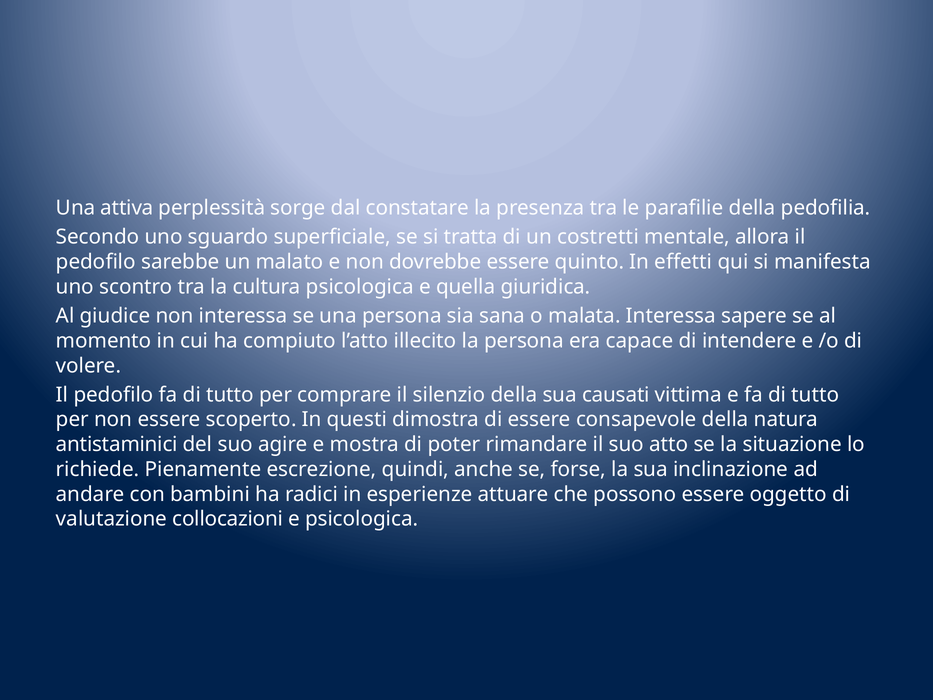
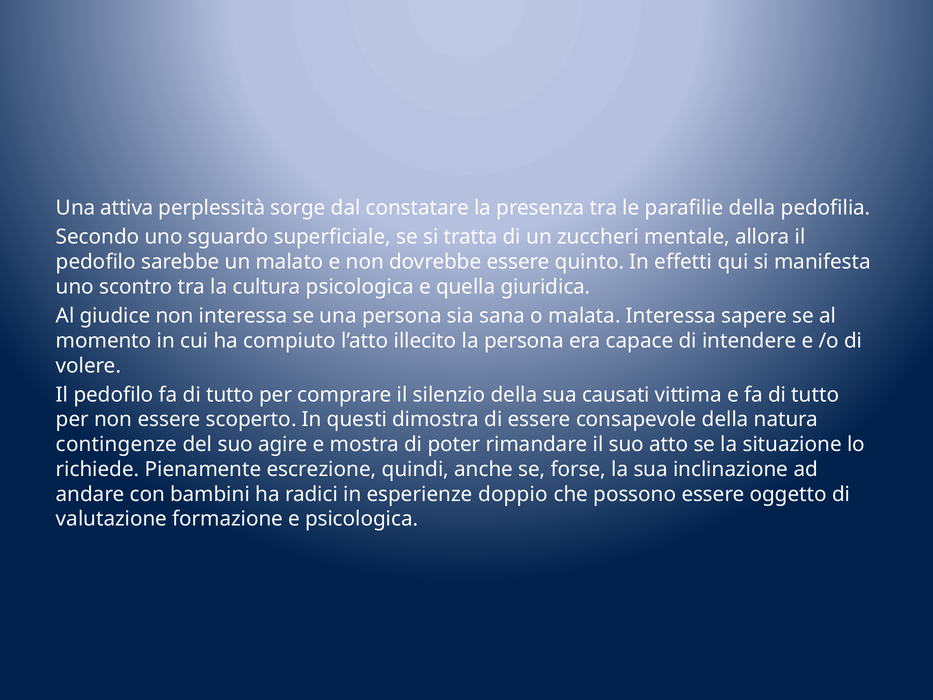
costretti: costretti -> zuccheri (598, 237)
antistaminici: antistaminici -> contingenze (117, 444)
attuare: attuare -> doppio (513, 494)
collocazioni: collocazioni -> formazione (228, 519)
